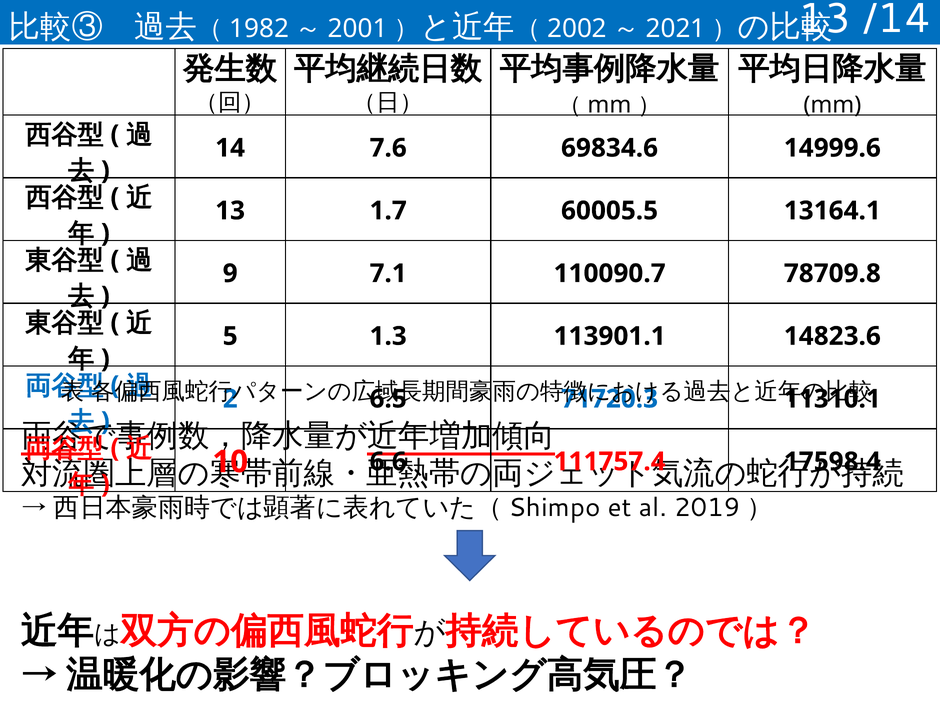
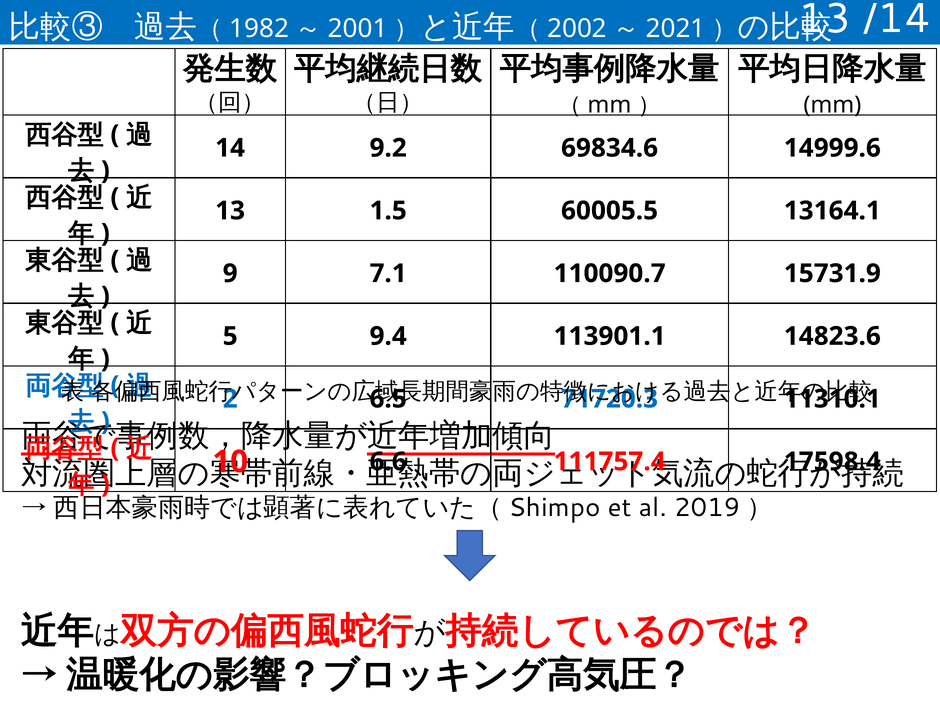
7.6: 7.6 -> 9.2 (388, 148)
1.7: 1.7 -> 1.5 (388, 211)
78709.8: 78709.8 -> 15731.9 (832, 273)
1.3: 1.3 -> 9.4 (388, 336)
